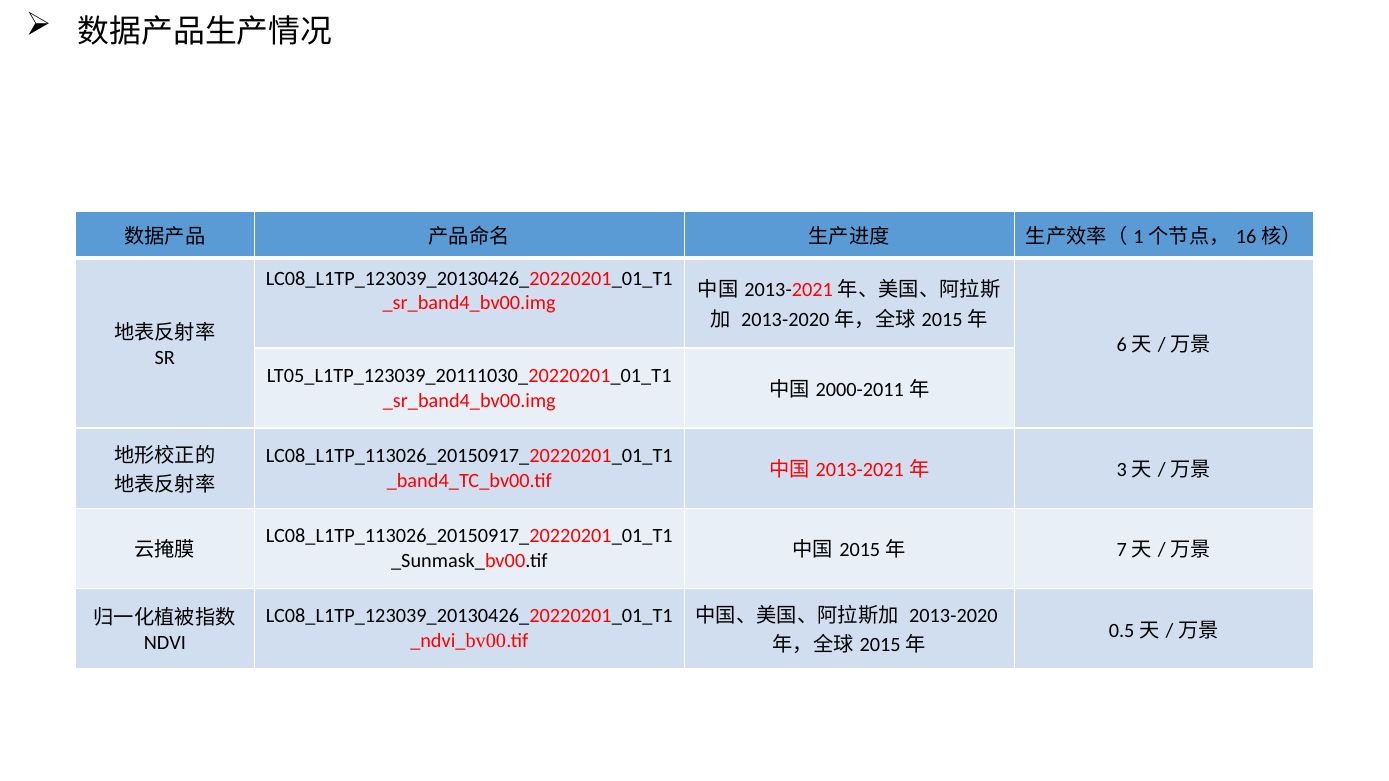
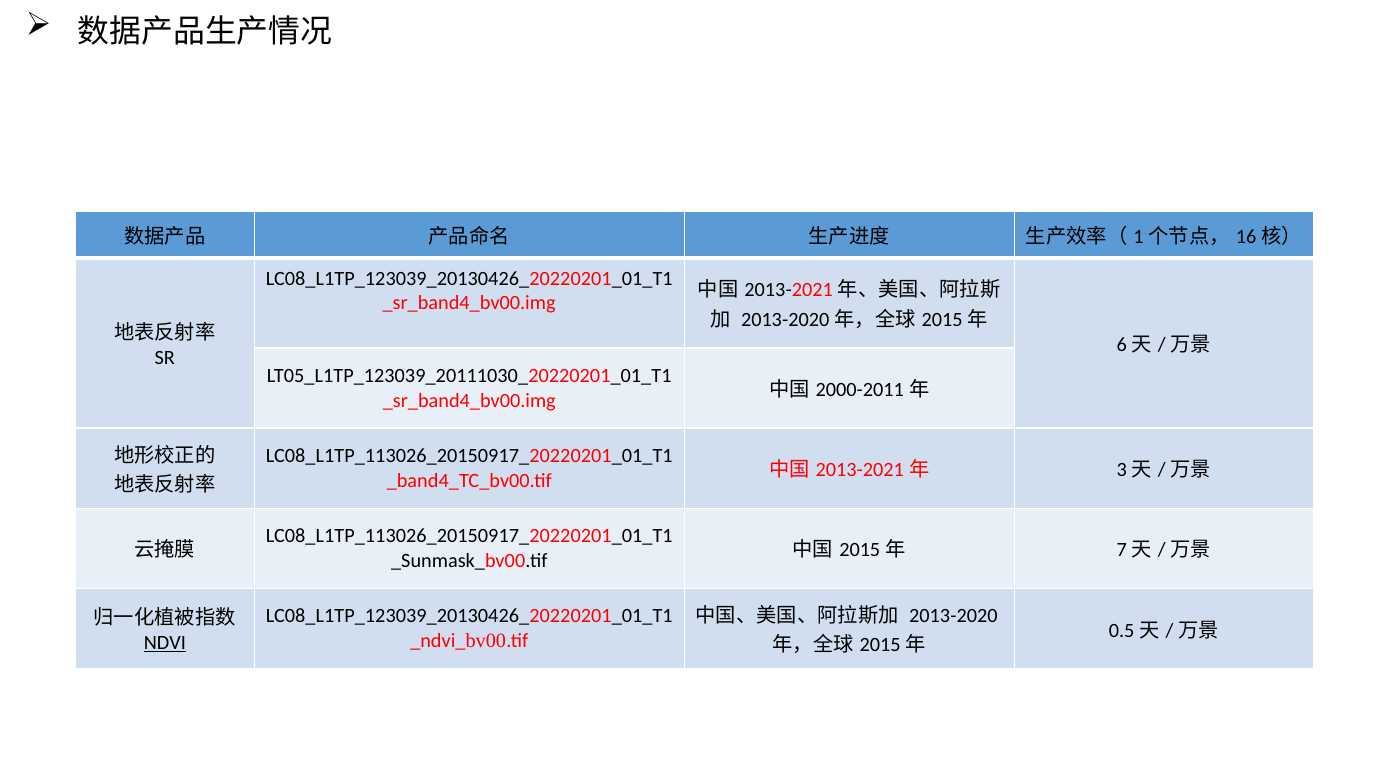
NDVI underline: none -> present (165, 643)
